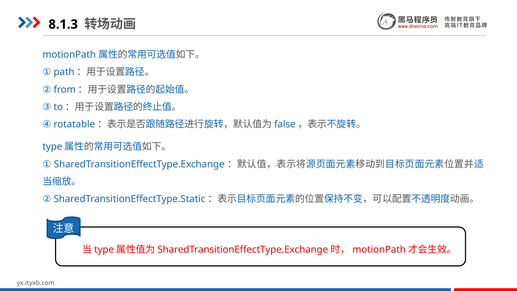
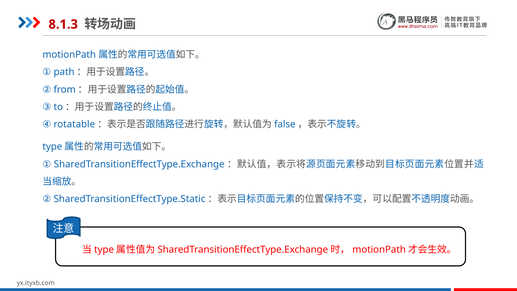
8.1.3 colour: black -> red (63, 24)
